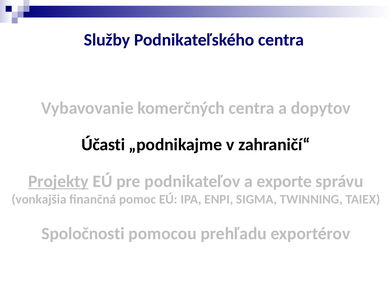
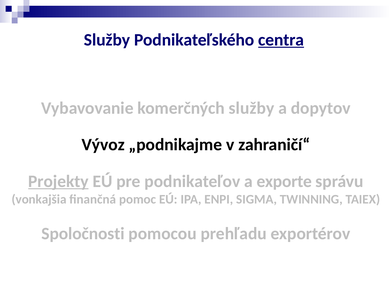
centra underline: none -> present (281, 40)
komerčných centra: centra -> služby (251, 108)
Účasti: Účasti -> Vývoz (103, 145)
